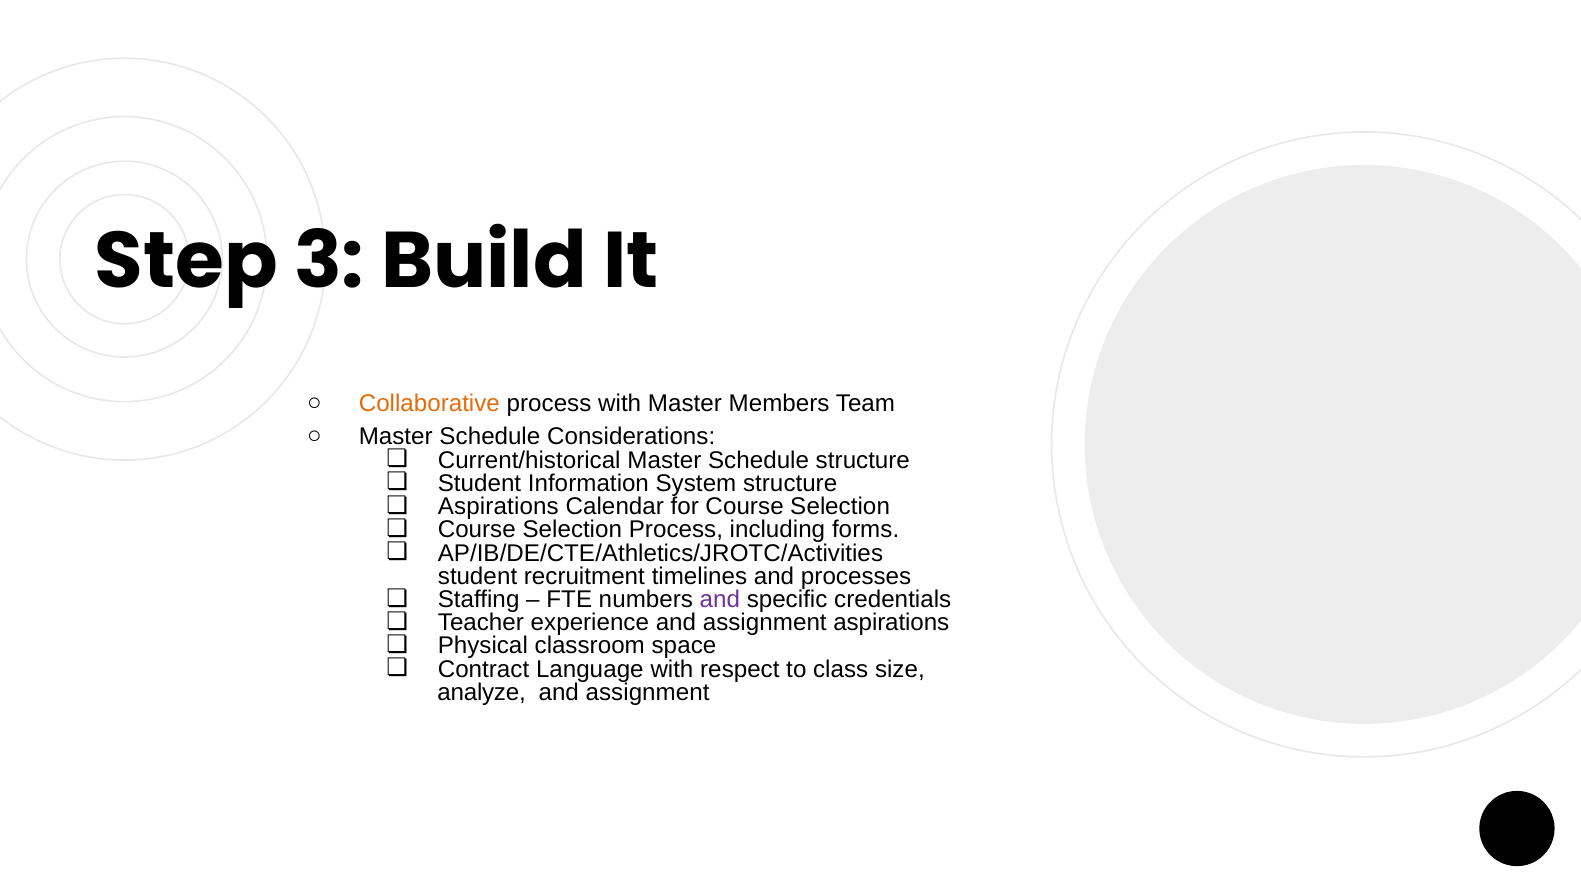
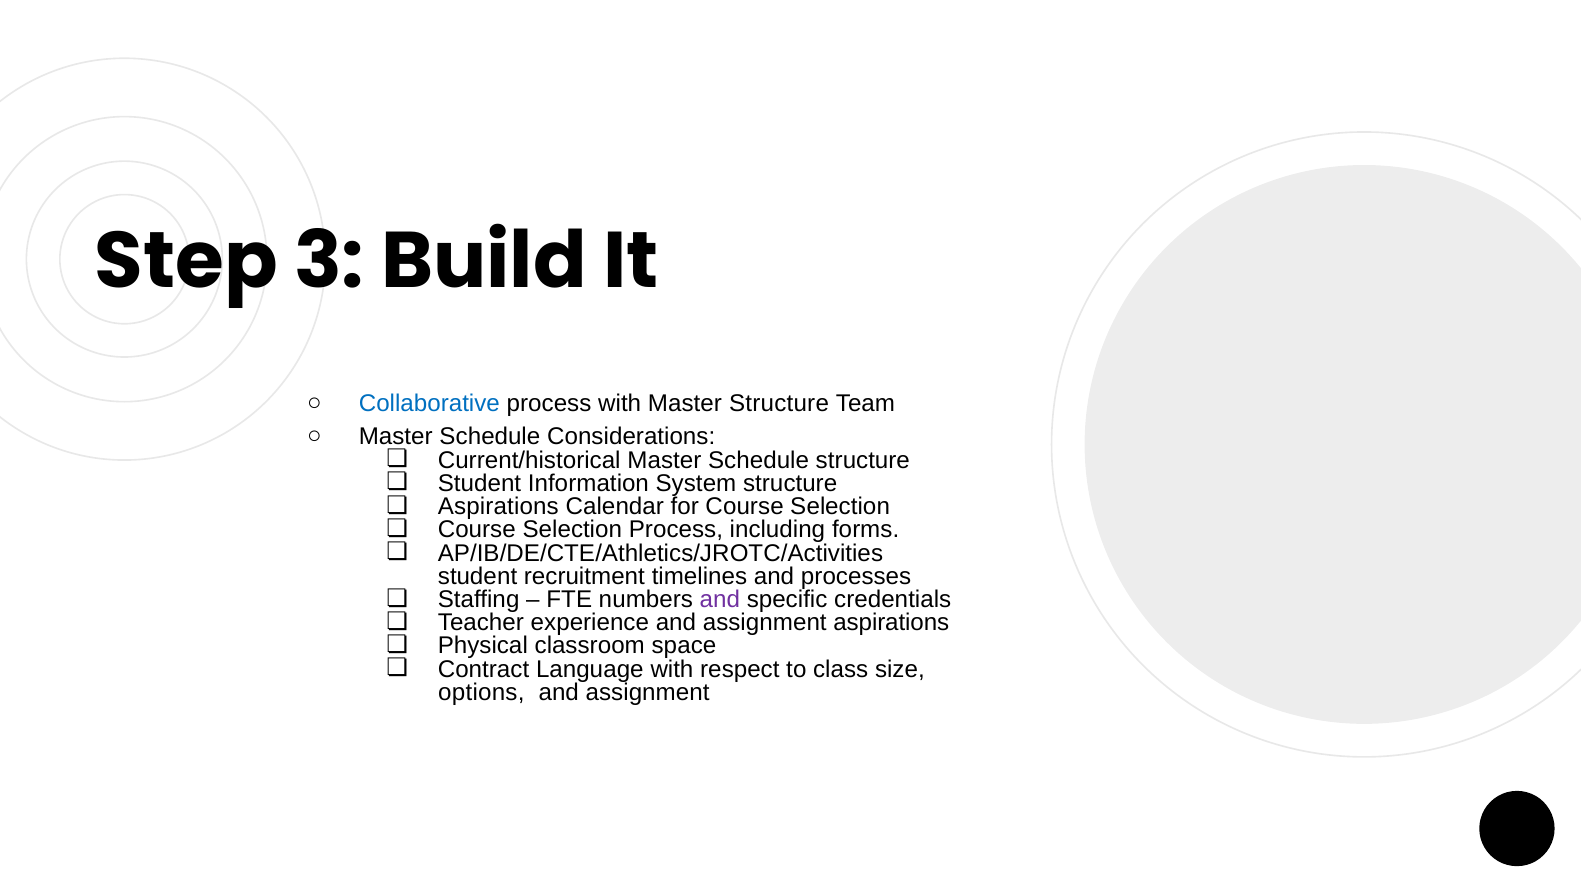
Collaborative colour: orange -> blue (429, 404)
Master Members: Members -> Structure (779, 404)
analyze: analyze -> options (481, 693)
